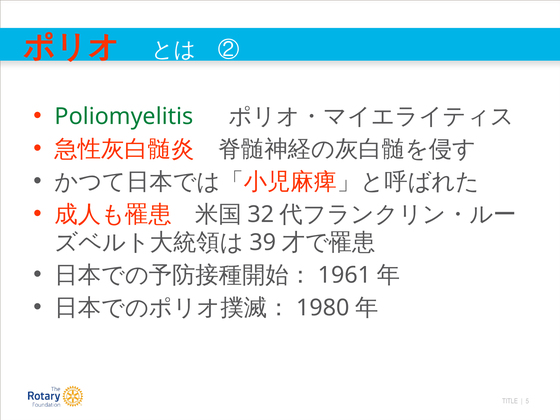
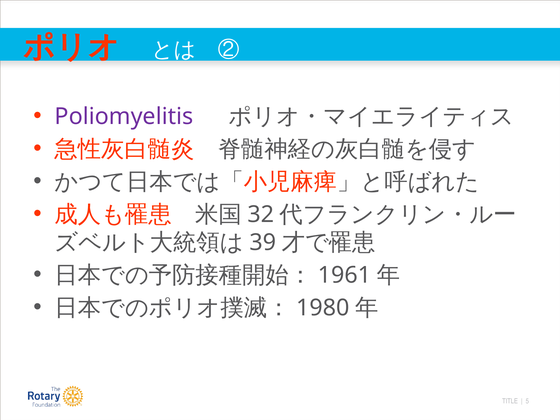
Poliomyelitis colour: green -> purple (124, 116)
